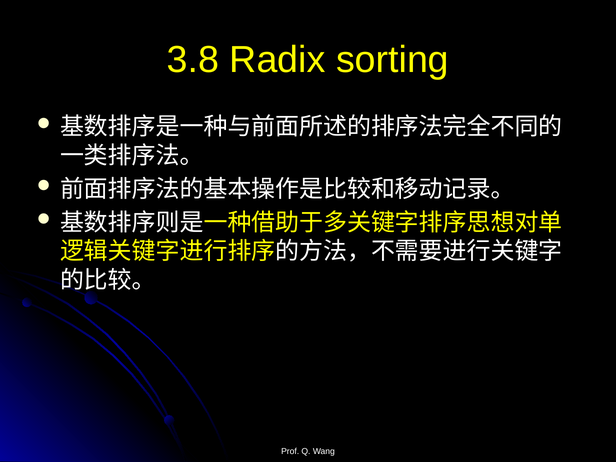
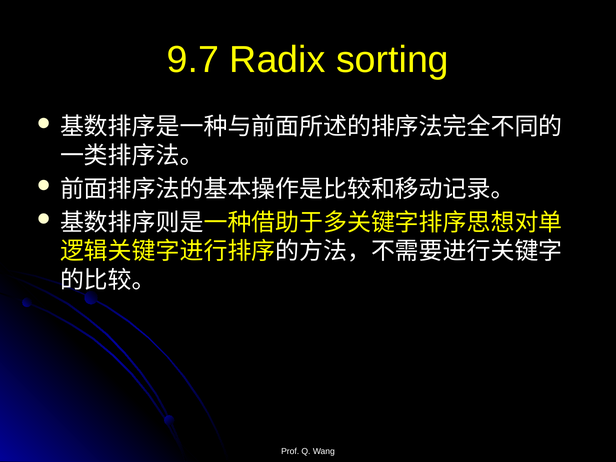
3.8: 3.8 -> 9.7 (193, 60)
